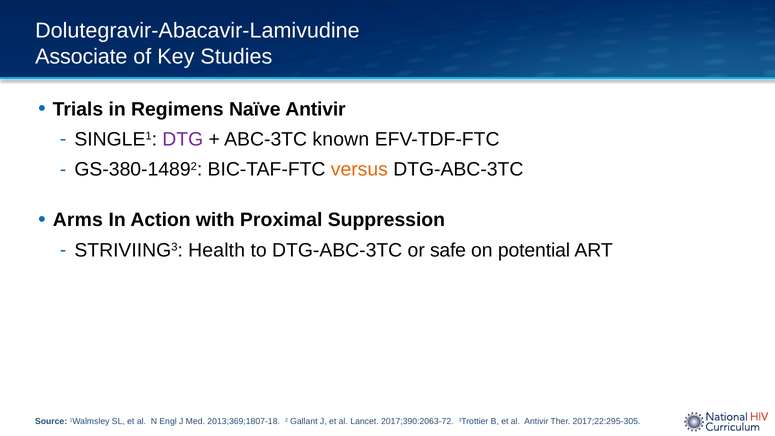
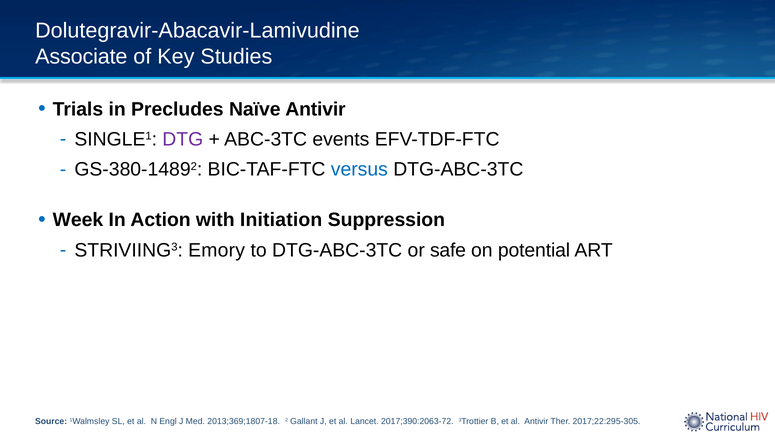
Regimens: Regimens -> Precludes (177, 109)
known: known -> events (341, 139)
versus colour: orange -> blue (359, 169)
Arms: Arms -> Week (78, 220)
Proximal: Proximal -> Initiation (281, 220)
Health: Health -> Emory (217, 250)
